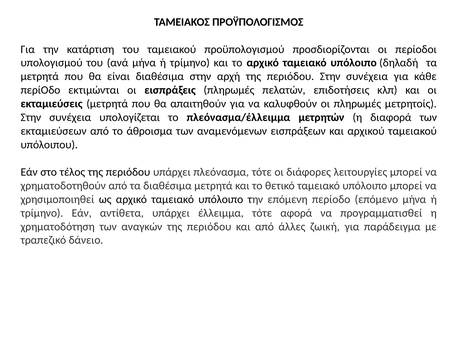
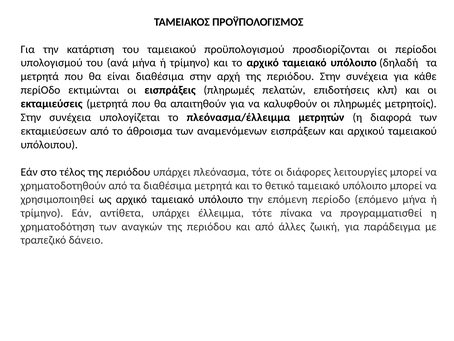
αφορά: αφορά -> πίνακα (296, 213)
